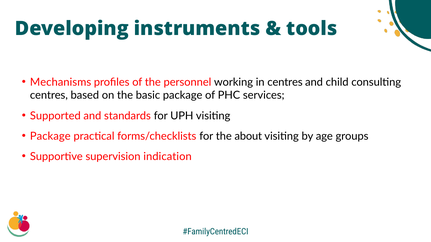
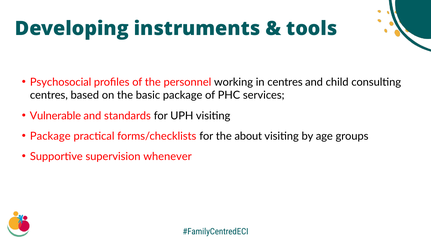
Mechanisms: Mechanisms -> Psychosocial (61, 82)
Supported: Supported -> Vulnerable (55, 116)
indication: indication -> whenever (168, 157)
